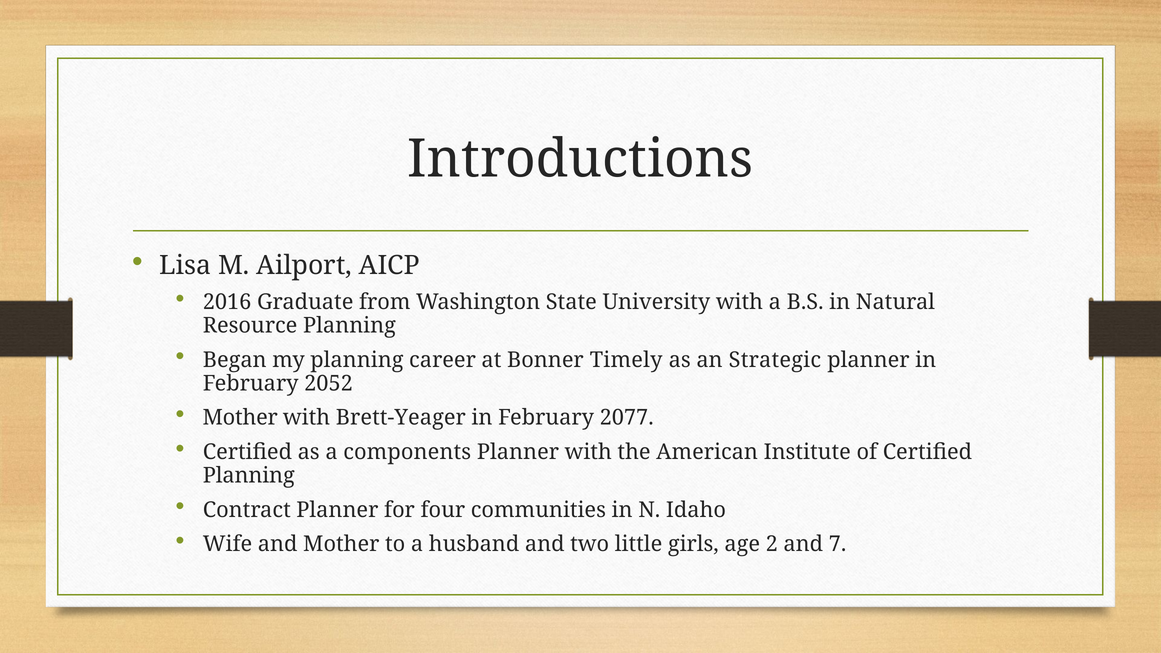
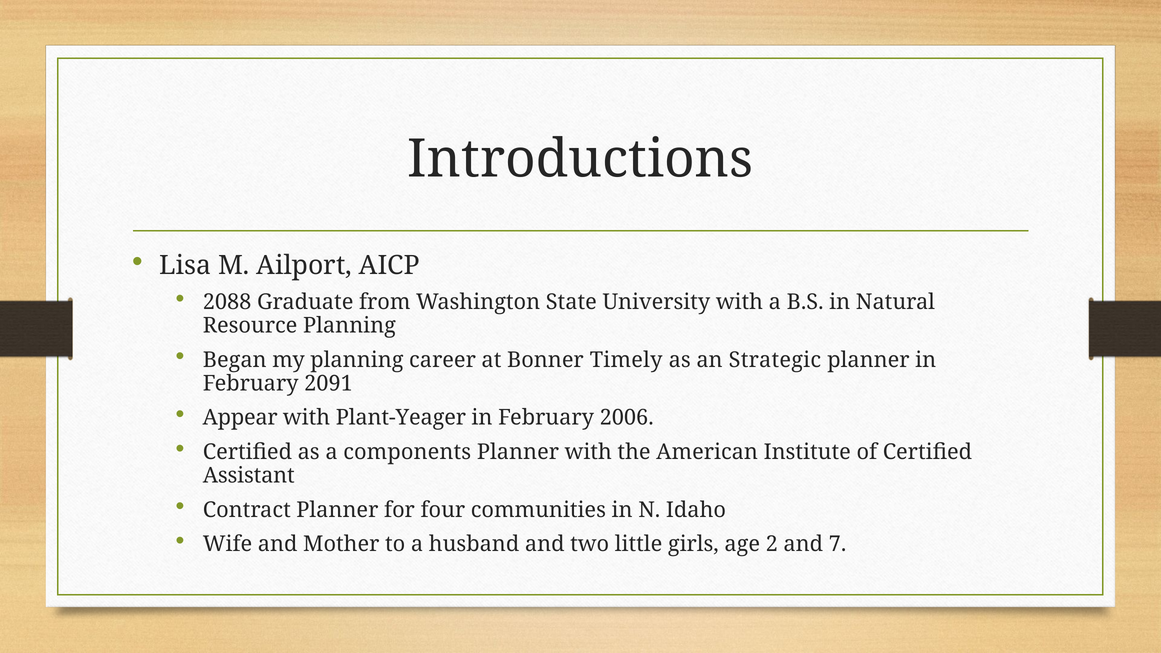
2016: 2016 -> 2088 (227, 302)
2052: 2052 -> 2091 (329, 383)
Mother: Mother -> Appear (240, 418)
Brett-Yeager: Brett-Yeager -> Plant-Yeager (401, 418)
2077: 2077 -> 2006 (627, 418)
Planning: Planning -> Assistant (249, 476)
